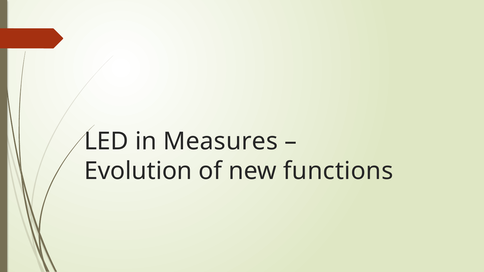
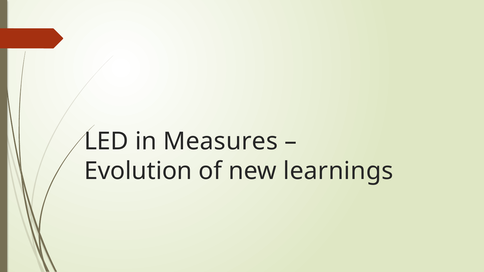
functions: functions -> learnings (338, 171)
